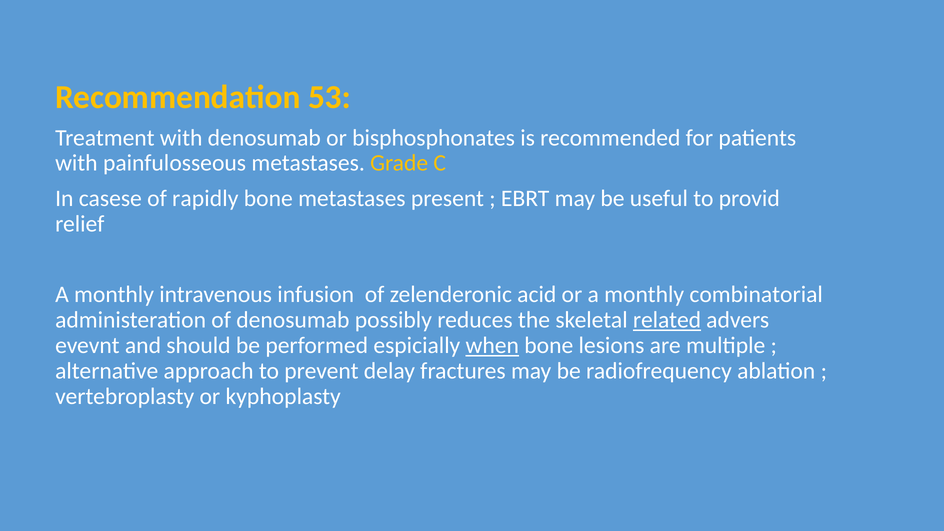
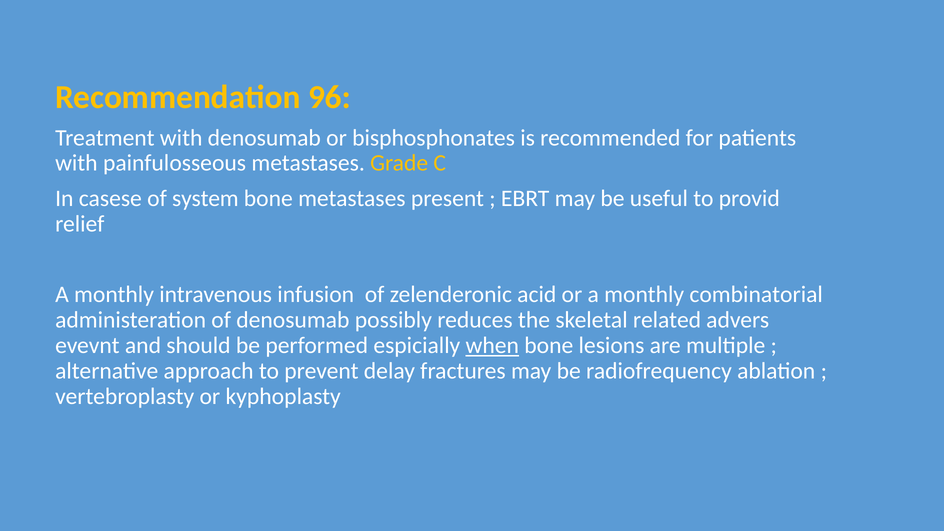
53: 53 -> 96 (330, 97)
rapidly: rapidly -> system (205, 199)
related underline: present -> none (667, 320)
